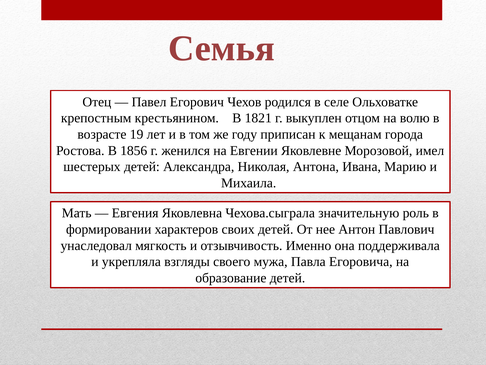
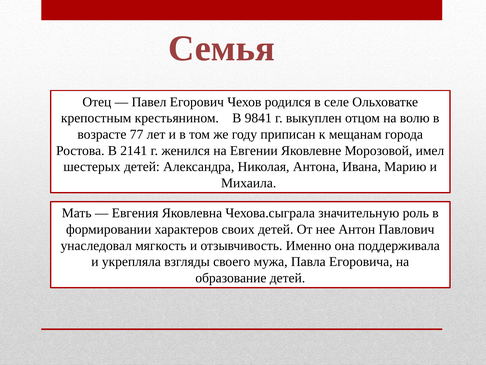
1821: 1821 -> 9841 (258, 118)
19: 19 -> 77 (137, 134)
1856: 1856 -> 2141 (134, 150)
